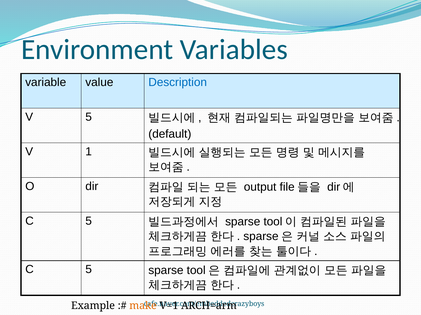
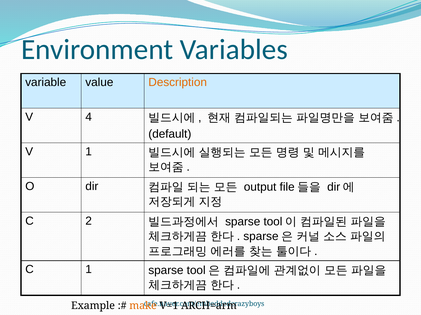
Description colour: blue -> orange (178, 83)
V 5: 5 -> 4 (89, 117)
5: 5 -> 2 (89, 221)
5: 5 -> 1 (89, 270)
